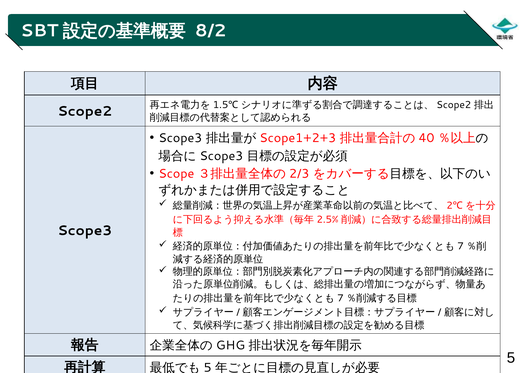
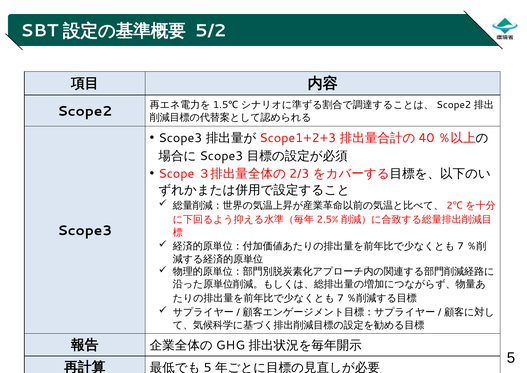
8/2: 8/2 -> 5/2 (211, 31)
